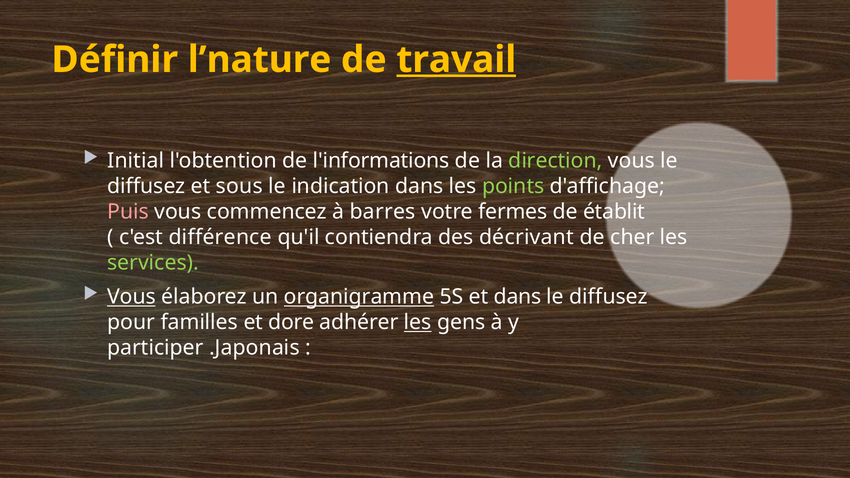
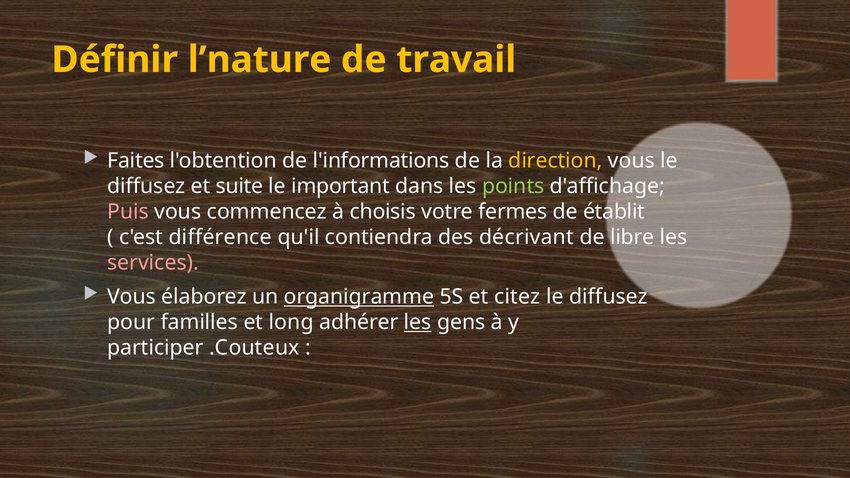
travail underline: present -> none (456, 60)
Initial: Initial -> Faites (136, 161)
direction colour: light green -> yellow (555, 161)
sous: sous -> suite (240, 186)
indication: indication -> important (341, 186)
barres: barres -> choisis (383, 212)
cher: cher -> libre (632, 237)
services colour: light green -> pink (153, 263)
Vous underline: present -> none (132, 297)
et dans: dans -> citez (517, 297)
dore: dore -> long (291, 322)
.Japonais: .Japonais -> .Couteux (254, 348)
